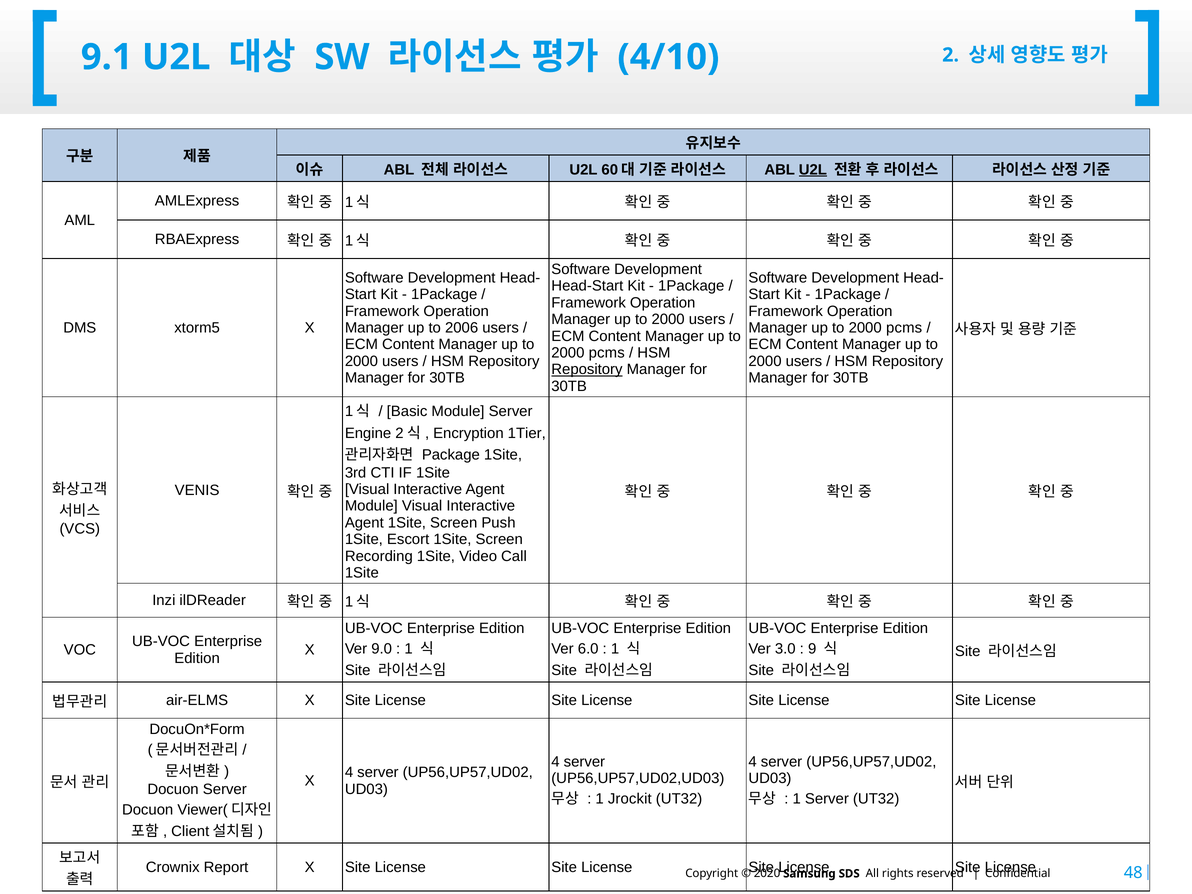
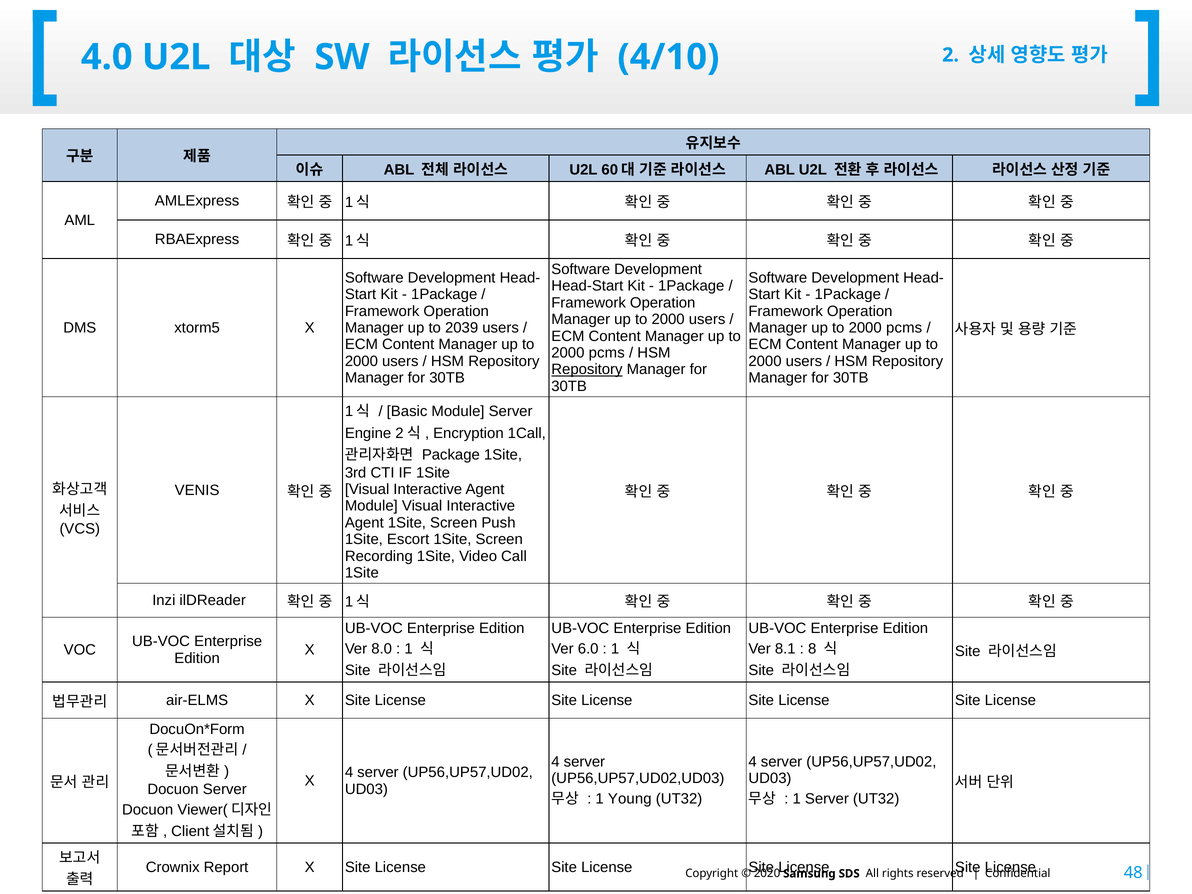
9.1: 9.1 -> 4.0 (107, 57)
U2L underline: present -> none (813, 170)
2006: 2006 -> 2039 (462, 328)
1Tier: 1Tier -> 1Call (527, 433)
9.0: 9.0 -> 8.0 (382, 649)
3.0: 3.0 -> 8.1 (785, 649)
9: 9 -> 8 (812, 649)
Jrockit: Jrockit -> Young (630, 799)
